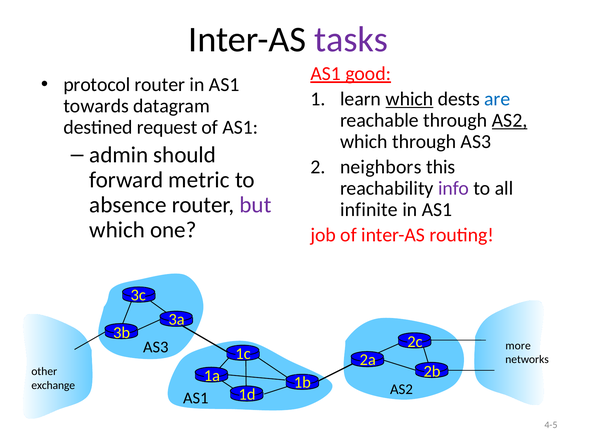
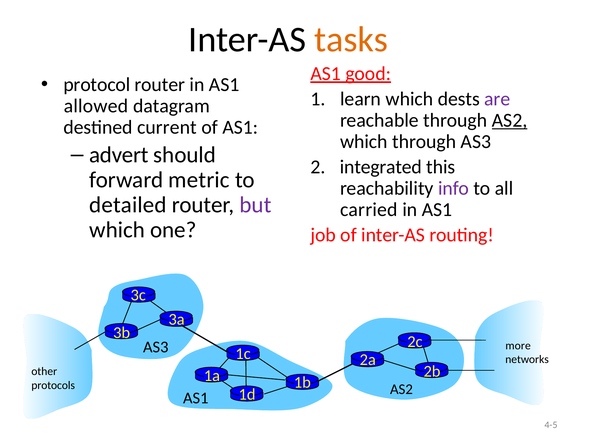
tasks colour: purple -> orange (351, 40)
which underline: present -> none (409, 99)
are colour: blue -> purple (497, 99)
towards: towards -> allowed (96, 106)
request: request -> current (167, 127)
admin: admin -> advert (119, 155)
neighbors: neighbors -> integrated (381, 167)
absence: absence -> detailed (128, 205)
infinite: infinite -> carried (369, 210)
exchange: exchange -> protocols (53, 385)
